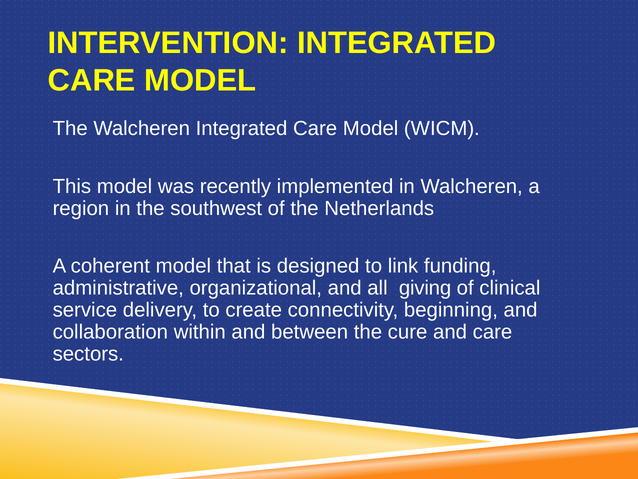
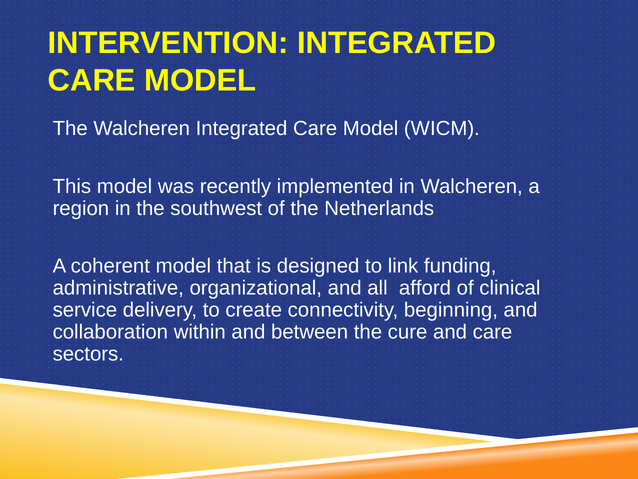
giving: giving -> afford (425, 288)
